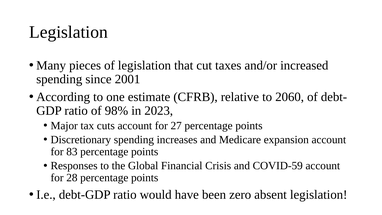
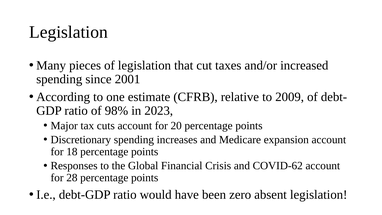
2060: 2060 -> 2009 (290, 97)
27: 27 -> 20 (176, 126)
83: 83 -> 18 (72, 152)
COVID-59: COVID-59 -> COVID-62 (278, 166)
